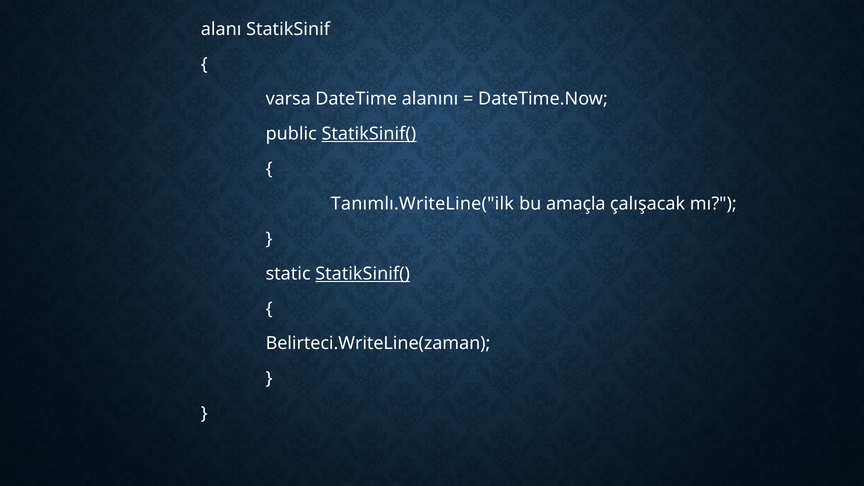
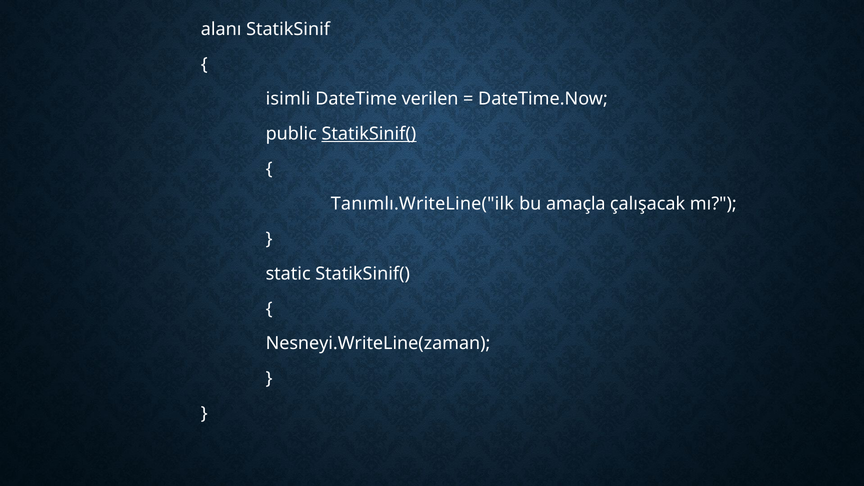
varsa: varsa -> isimli (288, 99)
alanını: alanını -> verilen (430, 99)
StatikSinif( underline: present -> none (363, 274)
Belirteci.WriteLine(zaman: Belirteci.WriteLine(zaman -> Nesneyi.WriteLine(zaman (378, 343)
